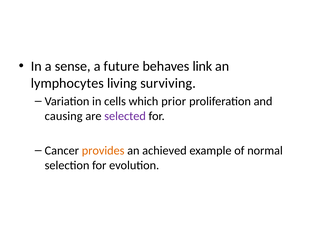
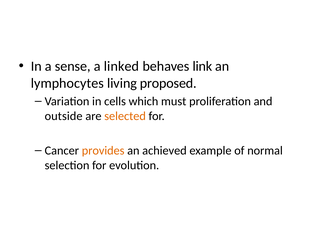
future: future -> linked (121, 66)
surviving: surviving -> proposed (168, 83)
prior: prior -> must (174, 101)
causing: causing -> outside (64, 116)
selected colour: purple -> orange (125, 116)
